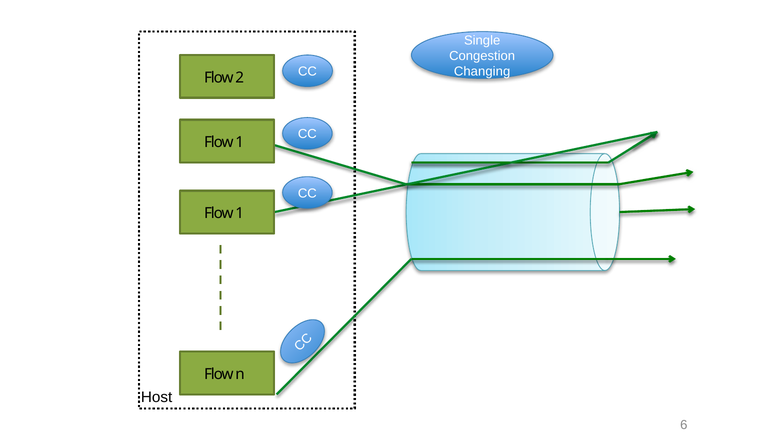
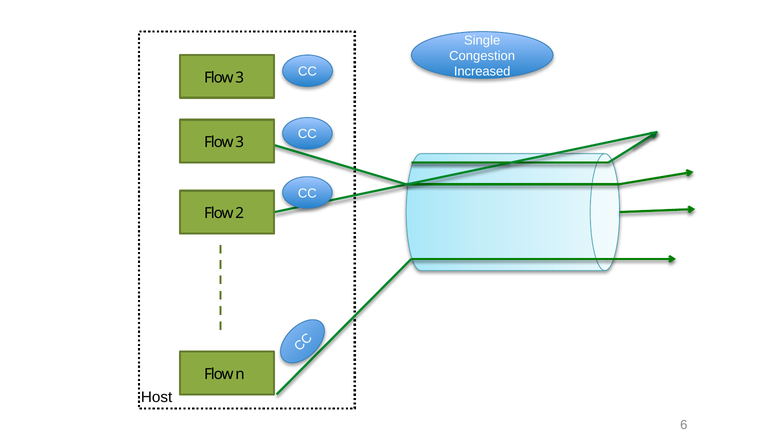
Changing: Changing -> Increased (482, 72)
2: 2 -> 3 (240, 78)
1: 1 -> 3 (240, 142)
1: 1 -> 2 (240, 213)
